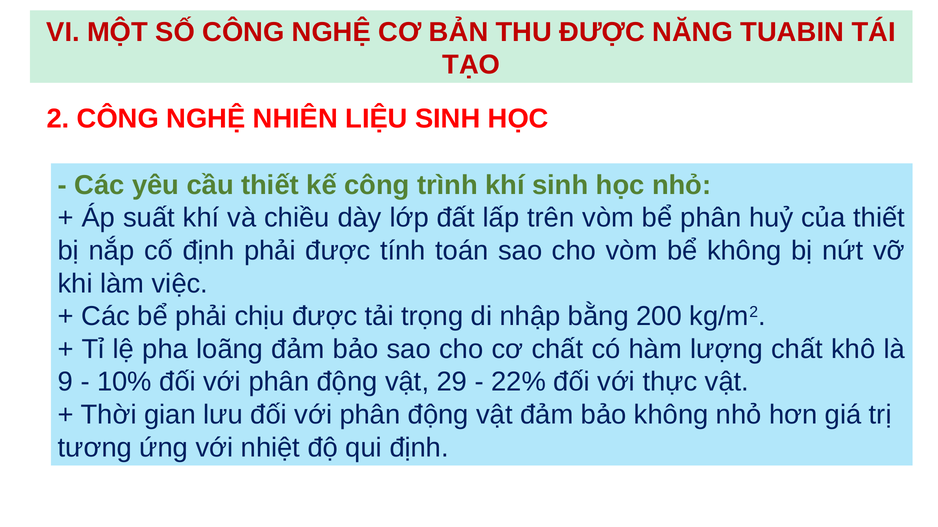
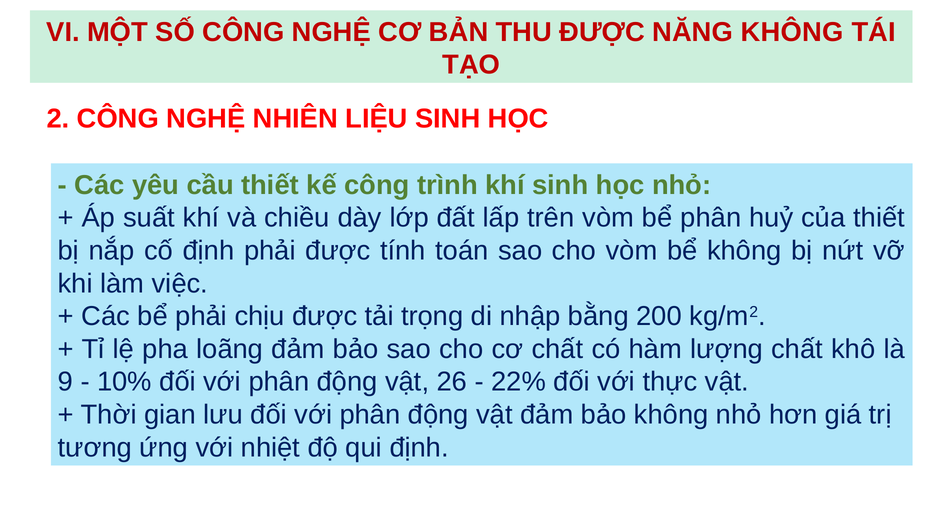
NĂNG TUABIN: TUABIN -> KHÔNG (792, 32)
29: 29 -> 26 (452, 382)
